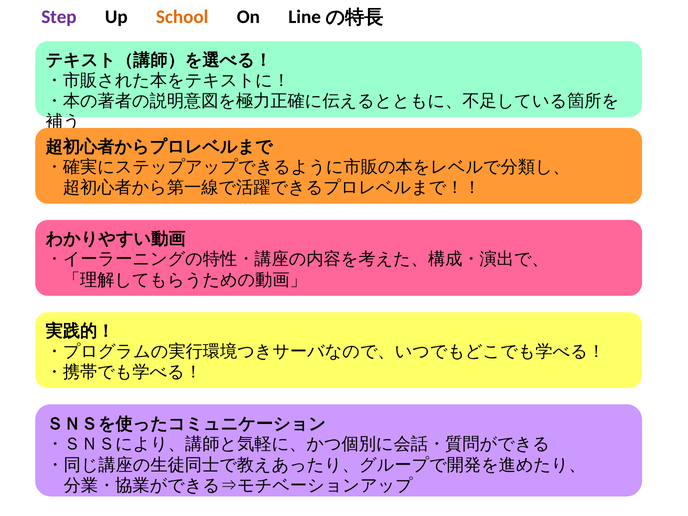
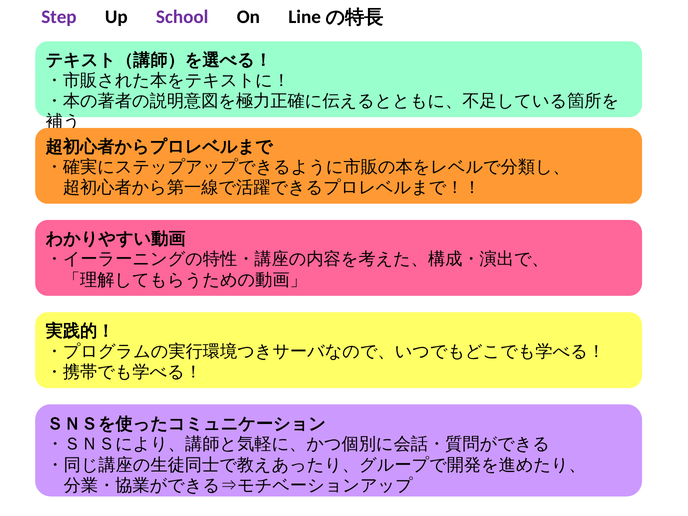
School colour: orange -> purple (182, 17)
